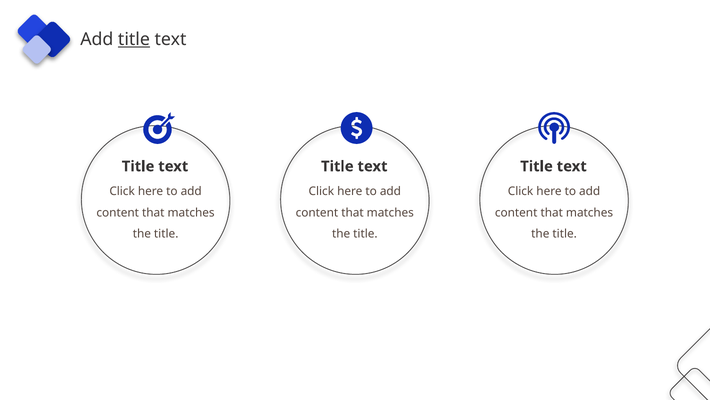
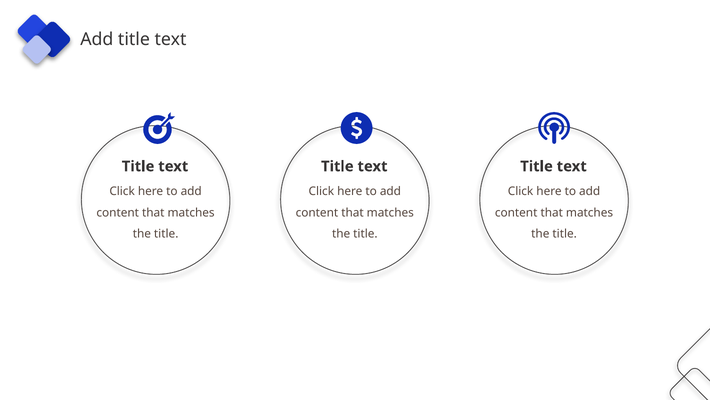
title underline: present -> none (134, 39)
